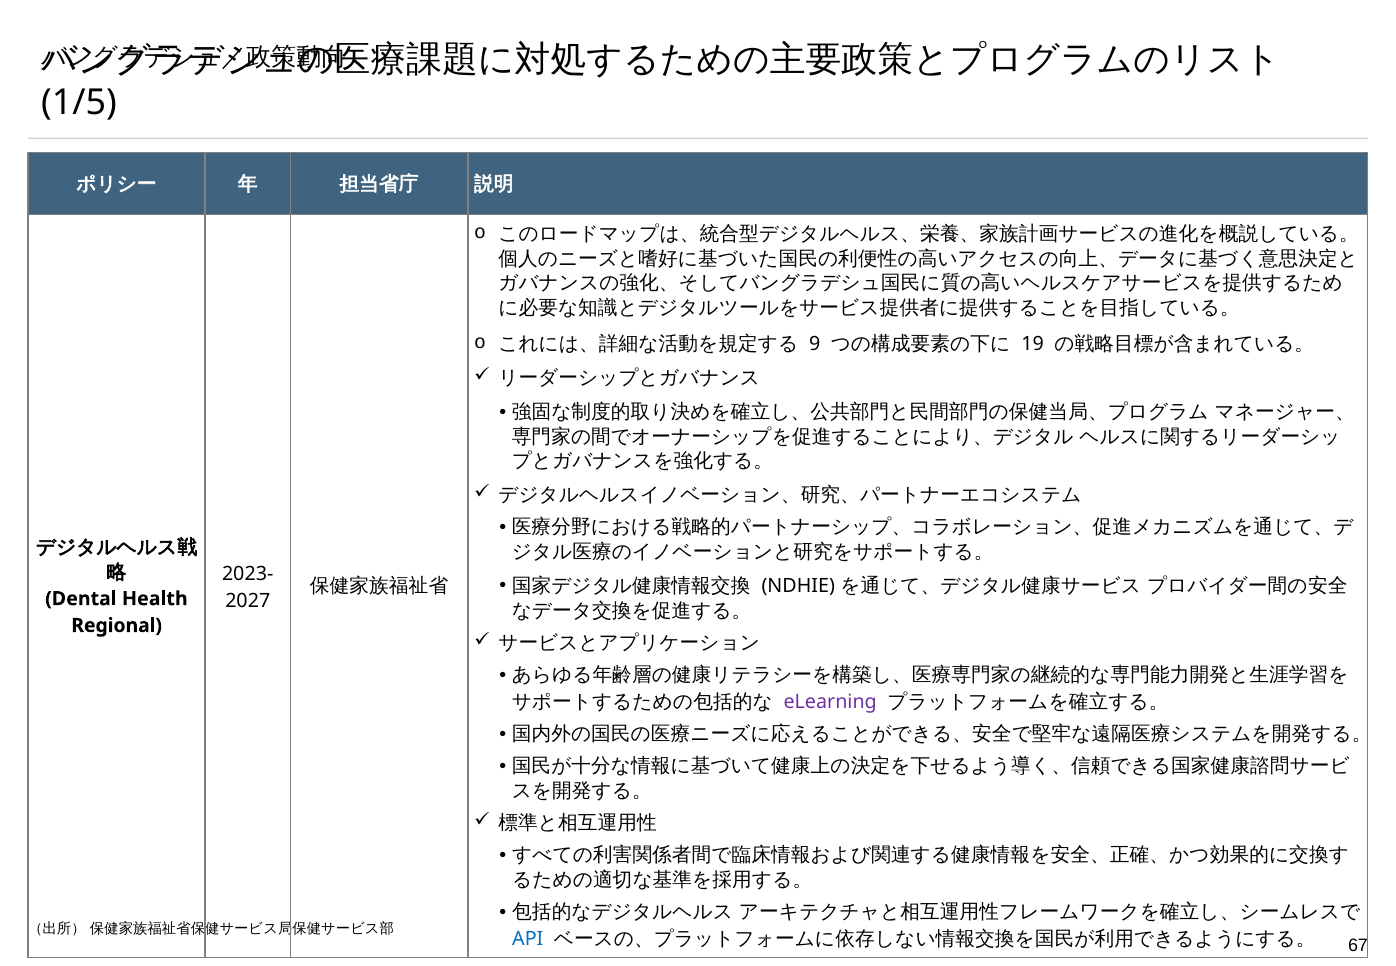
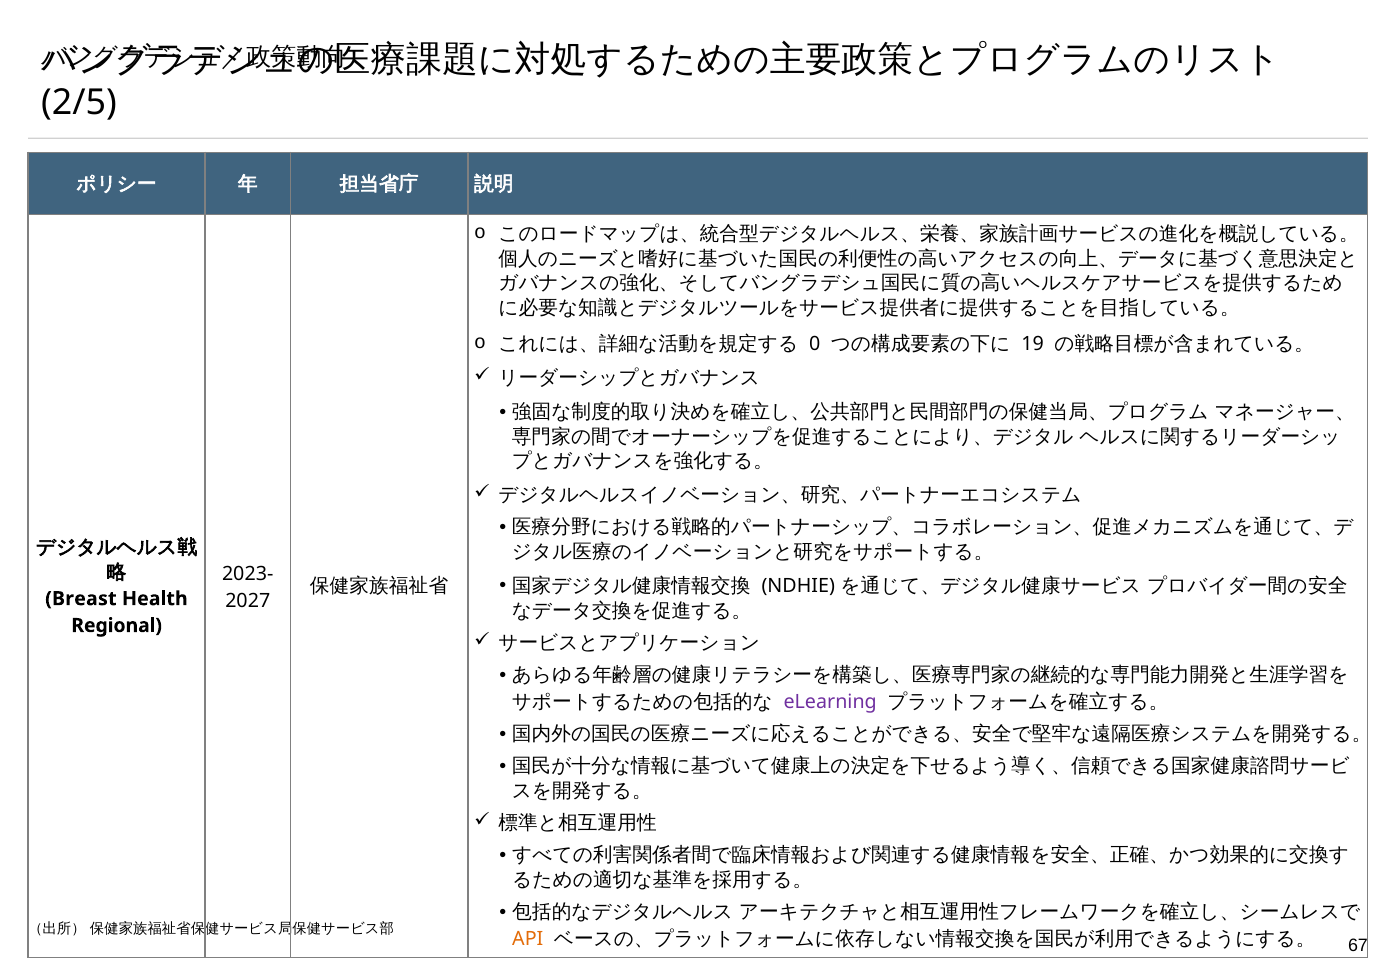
1/5: 1/5 -> 2/5 (79, 103)
9: 9 -> 0 (815, 344)
Dental: Dental -> Breast (81, 599)
API colour: blue -> orange (528, 939)
